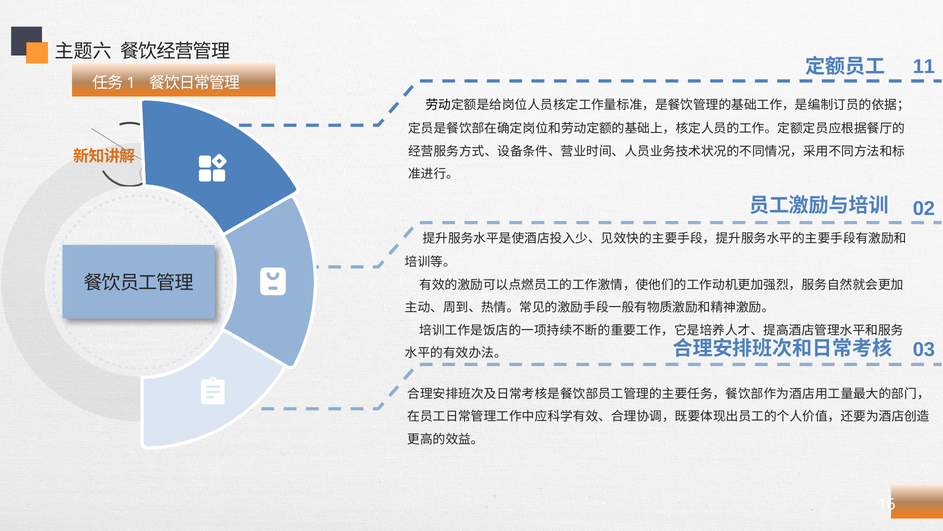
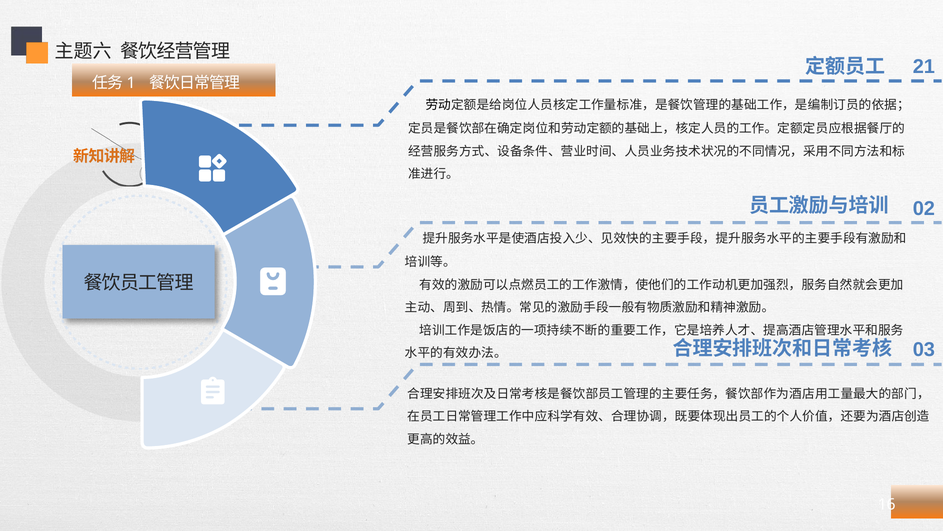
11: 11 -> 21 (924, 67)
